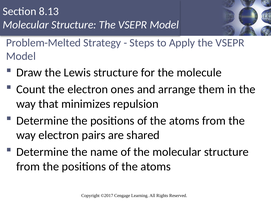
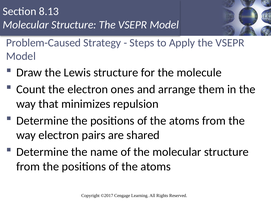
Problem-Melted: Problem-Melted -> Problem-Caused (44, 43)
